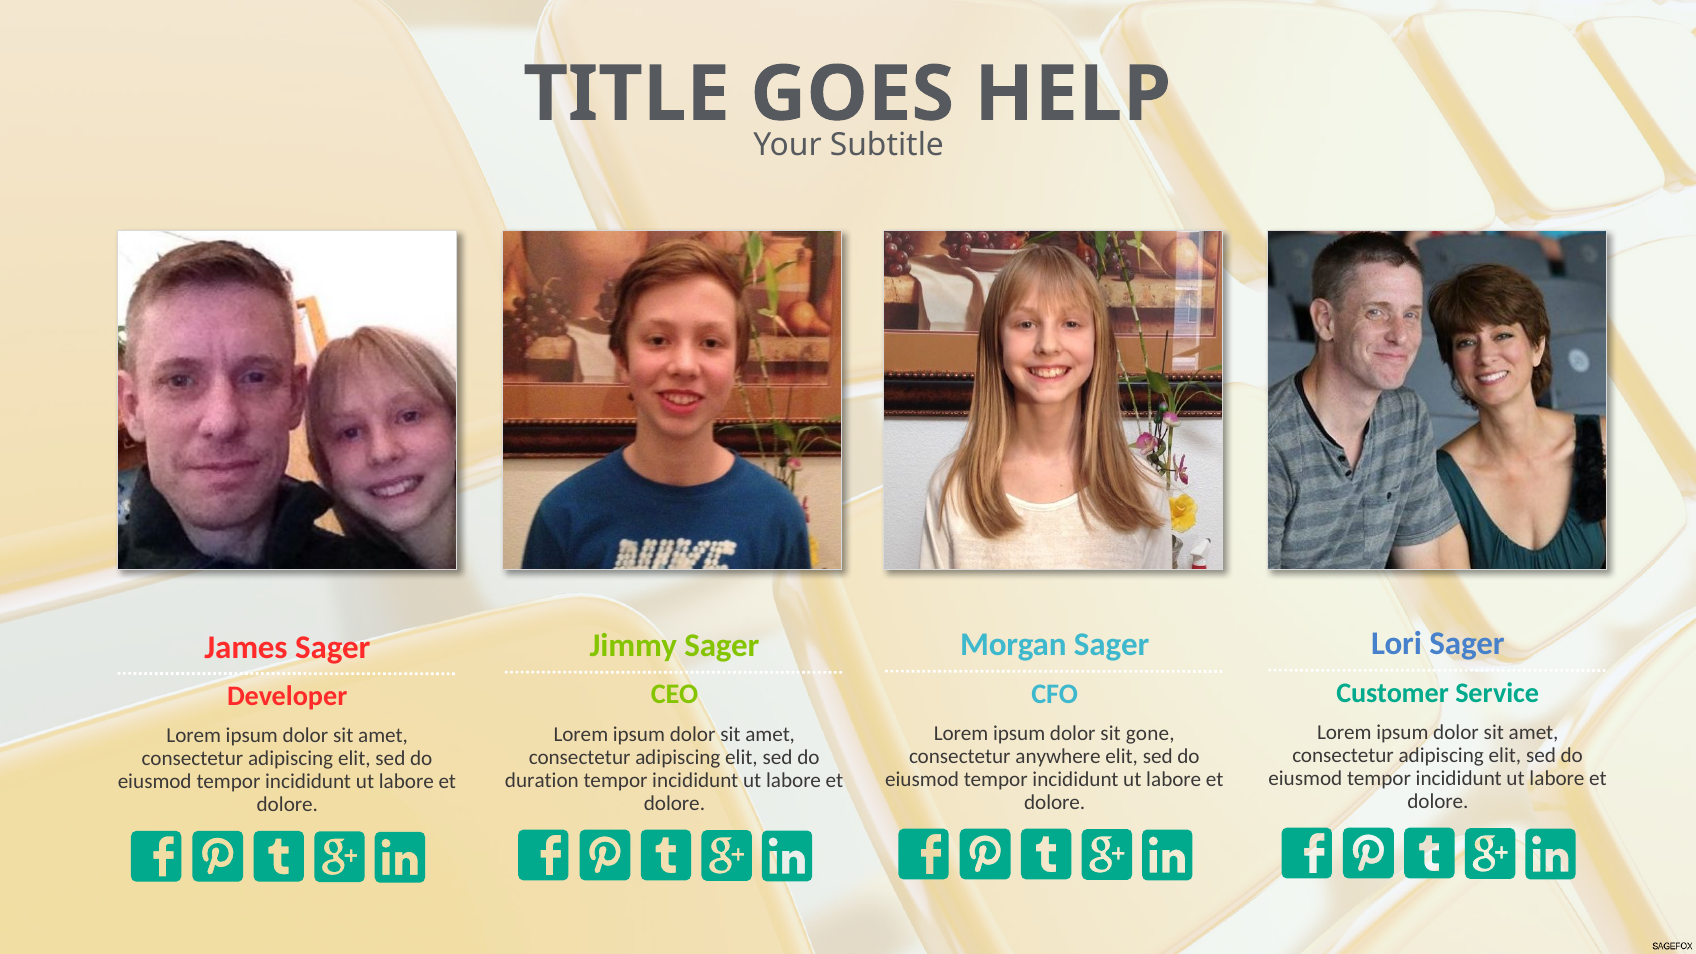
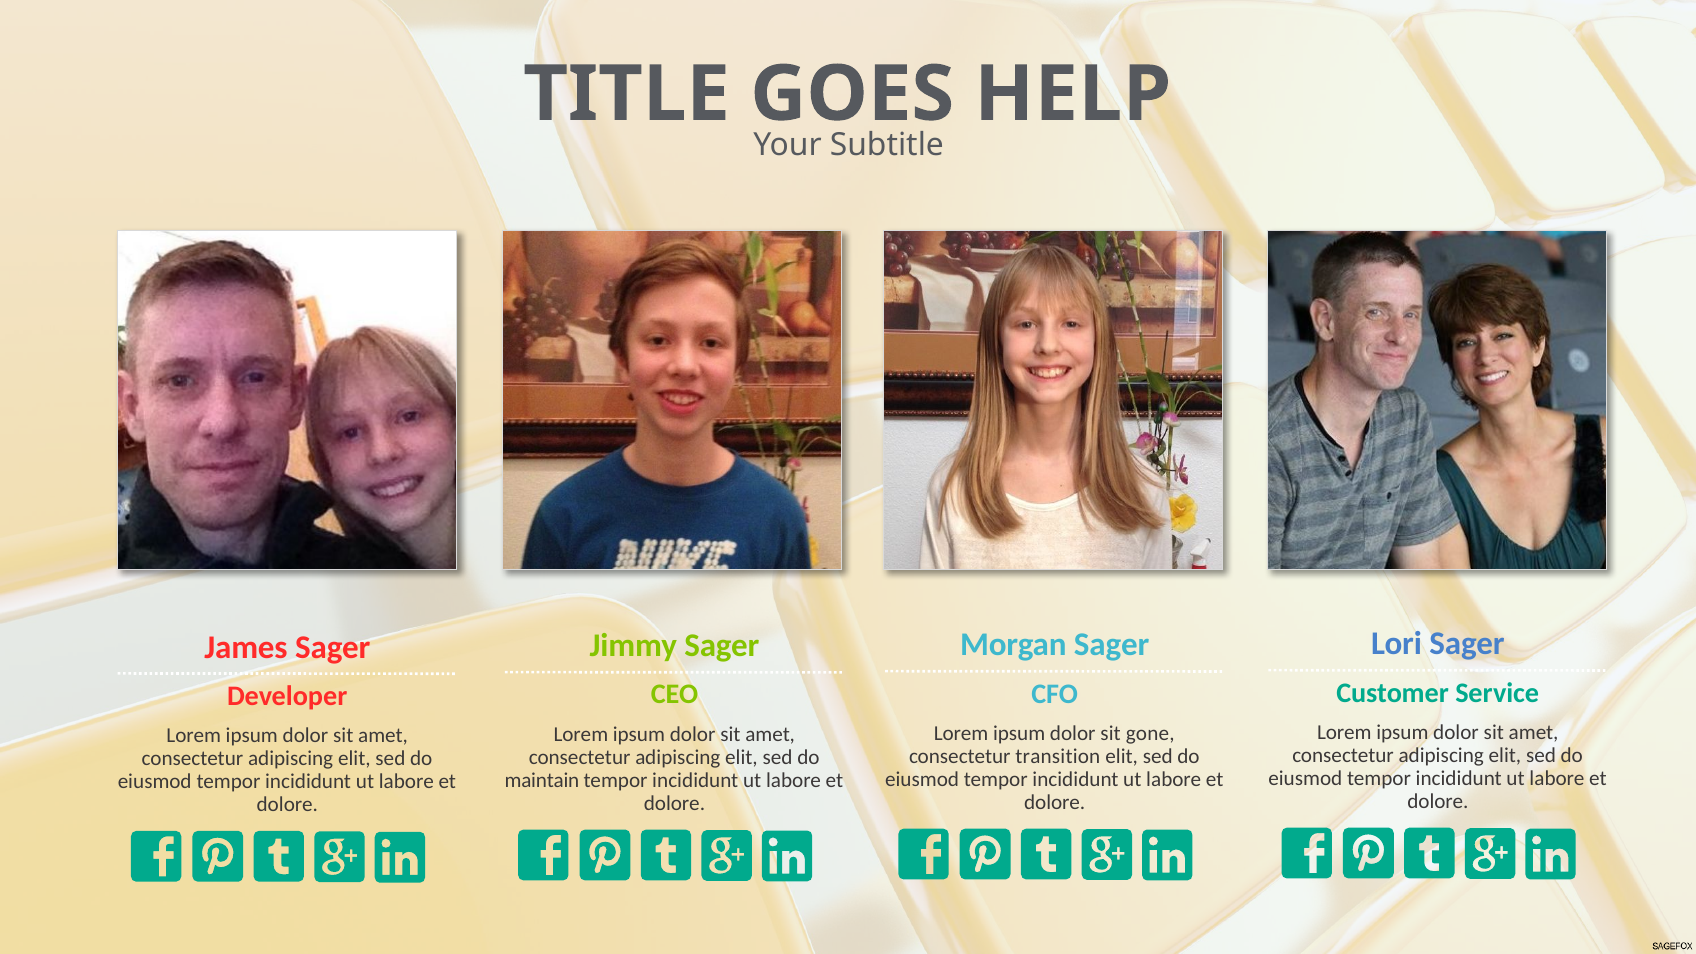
anywhere: anywhere -> transition (1058, 756)
duration: duration -> maintain (542, 780)
